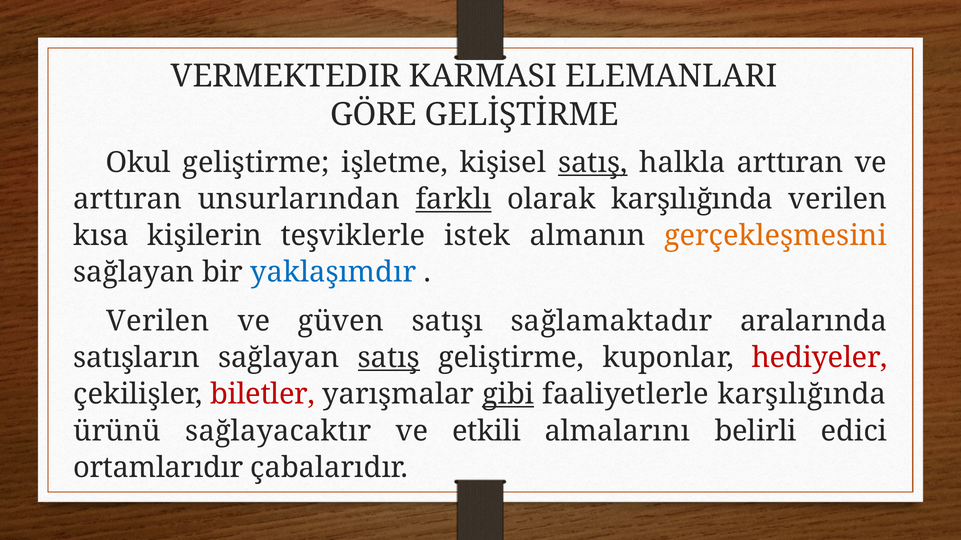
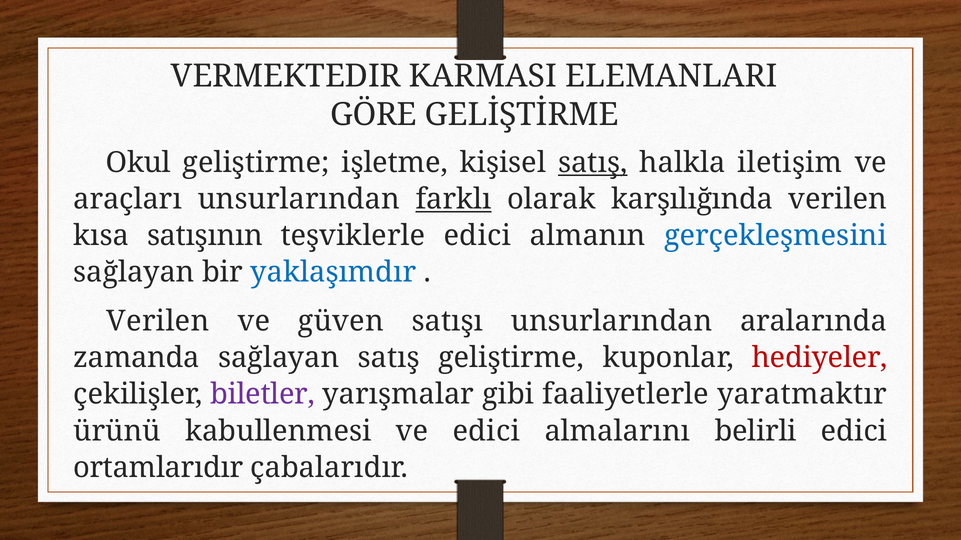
halkla arttıran: arttıran -> iletişim (790, 163)
arttıran: arttıran -> araçları (128, 199)
kişilerin: kişilerin -> satışının (205, 236)
teşviklerle istek: istek -> edici (477, 236)
gerçekleşmesini colour: orange -> blue (775, 236)
satışı sağlamaktadır: sağlamaktadır -> unsurlarından (612, 322)
satışların: satışların -> zamanda (137, 358)
satış underline: present -> none (389, 358)
biletler colour: red -> purple (263, 395)
gibi underline: present -> none (508, 395)
faaliyetlerle karşılığında: karşılığında -> yaratmaktır (802, 395)
sağlayacaktır: sağlayacaktır -> kabullenmesi (278, 431)
ve etkili: etkili -> edici (486, 431)
